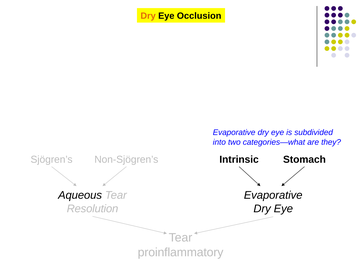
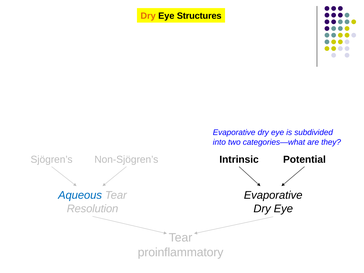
Occlusion: Occlusion -> Structures (199, 16)
Stomach: Stomach -> Potential (304, 159)
Aqueous colour: black -> blue (80, 195)
